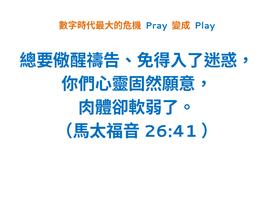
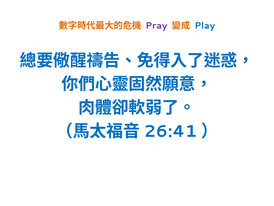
Pray colour: blue -> purple (156, 26)
